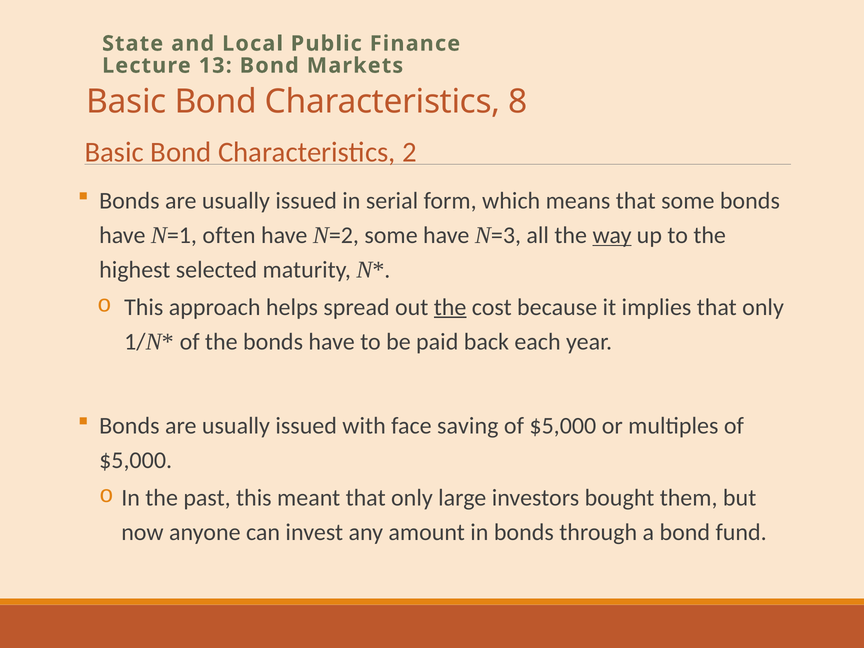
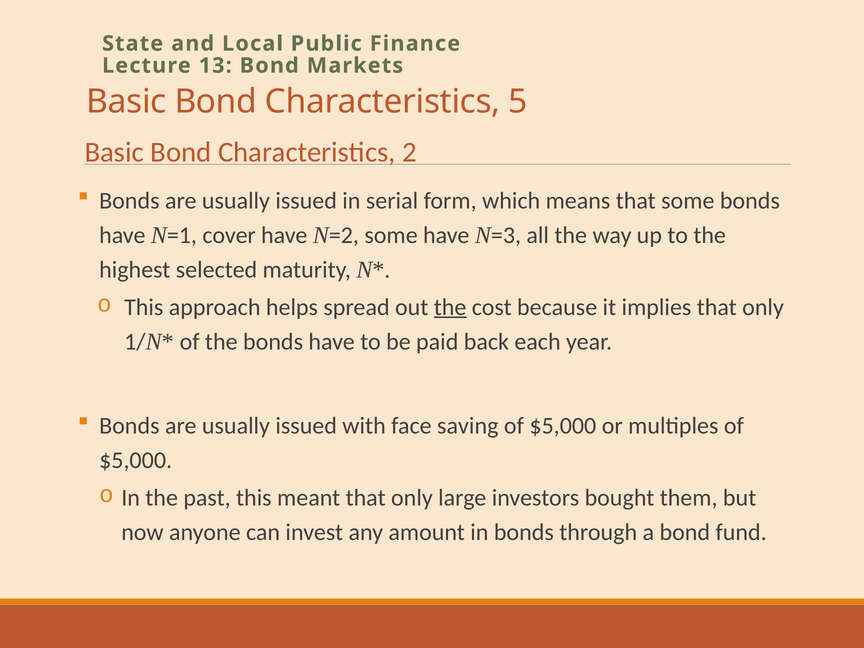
8: 8 -> 5 (518, 102)
often: often -> cover (229, 235)
way underline: present -> none (612, 235)
